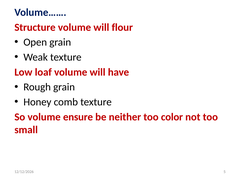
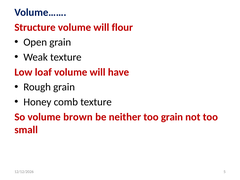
ensure: ensure -> brown (78, 117)
too color: color -> grain (172, 117)
